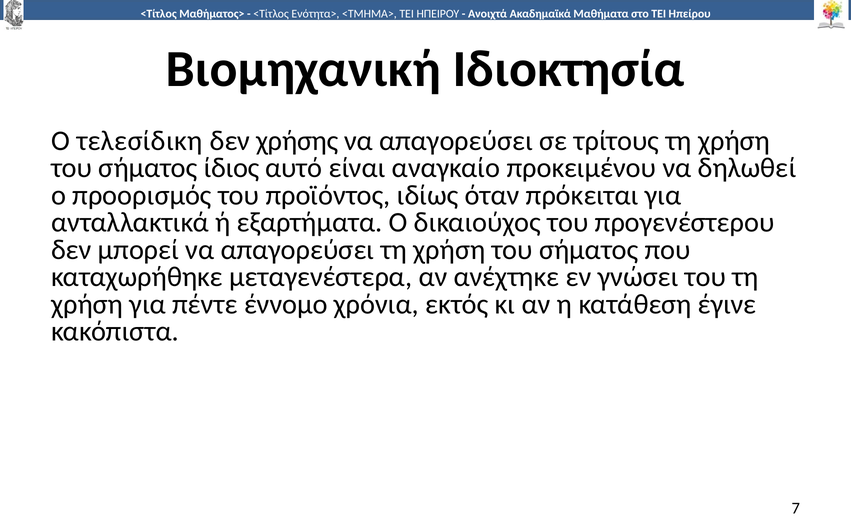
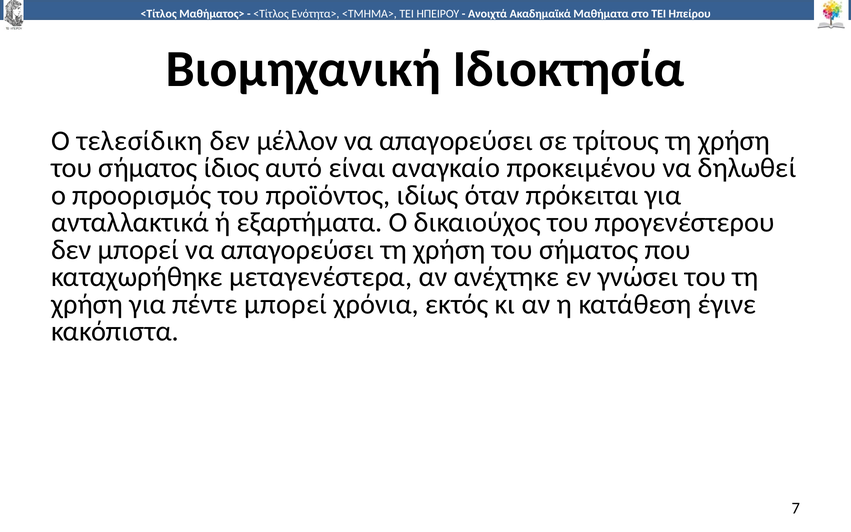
χρήσης: χρήσης -> μέλλον (297, 141)
πέντε έννομο: έννομο -> μπορεί (286, 304)
